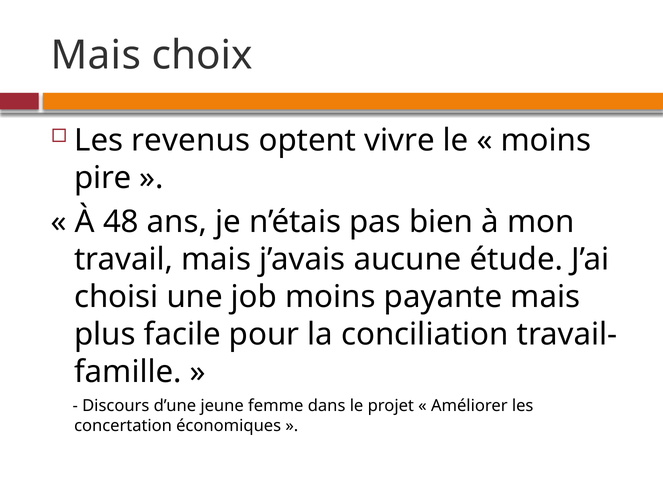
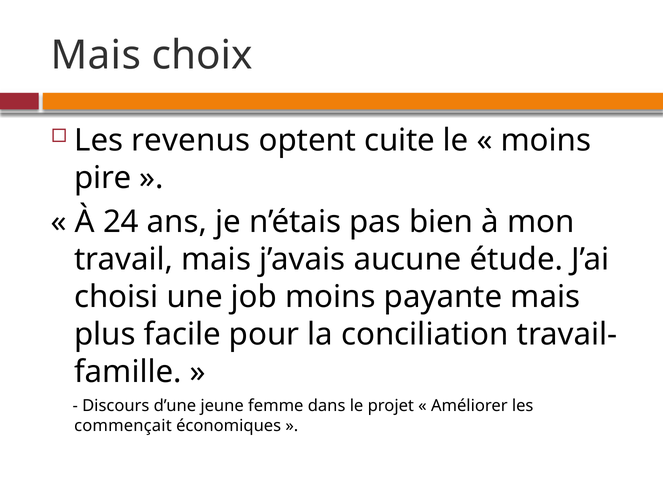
vivre: vivre -> cuite (400, 140)
48: 48 -> 24 (121, 222)
concertation: concertation -> commençait (123, 426)
